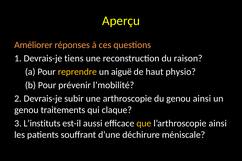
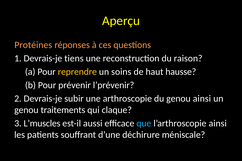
Améliorer: Améliorer -> Protéines (33, 45)
aiguë: aiguë -> soins (121, 72)
physio: physio -> hausse (181, 72)
l’mobilité: l’mobilité -> l’prévenir (114, 85)
L’instituts: L’instituts -> L’muscles (42, 124)
que colour: yellow -> light blue (144, 124)
